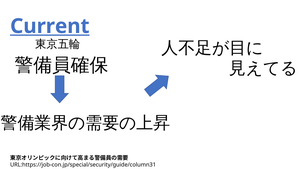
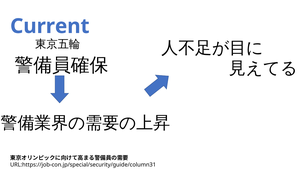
Current underline: present -> none (50, 26)
